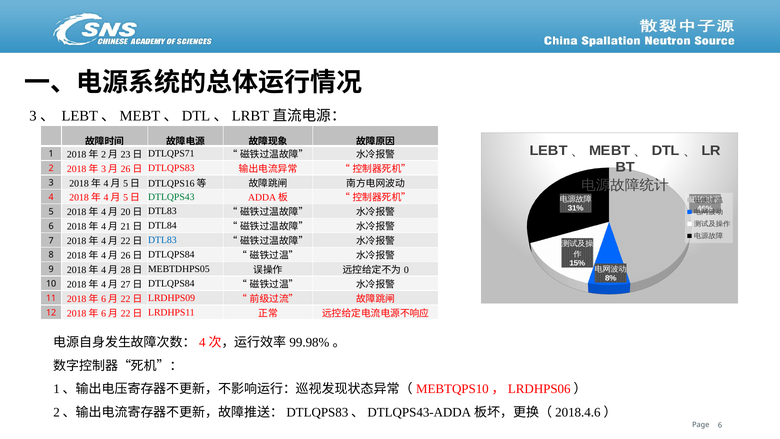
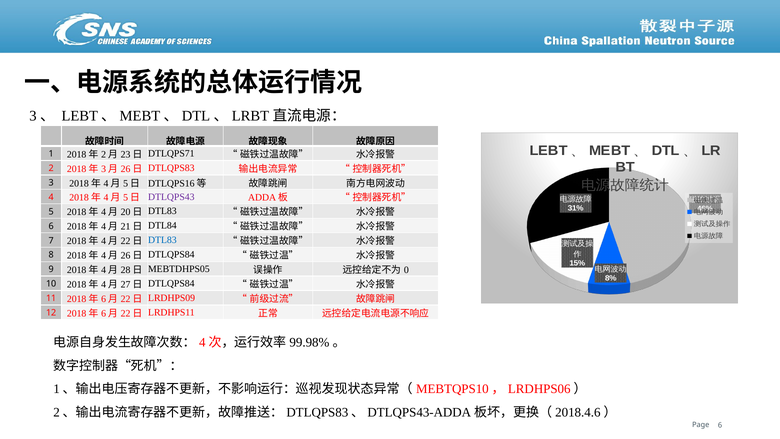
DTLQPS43 colour: green -> purple (171, 197)
